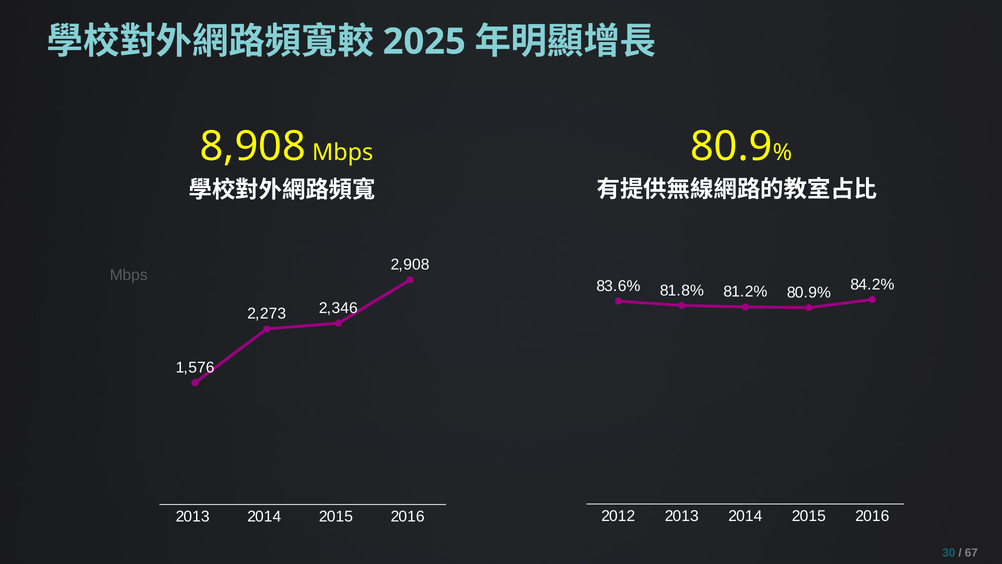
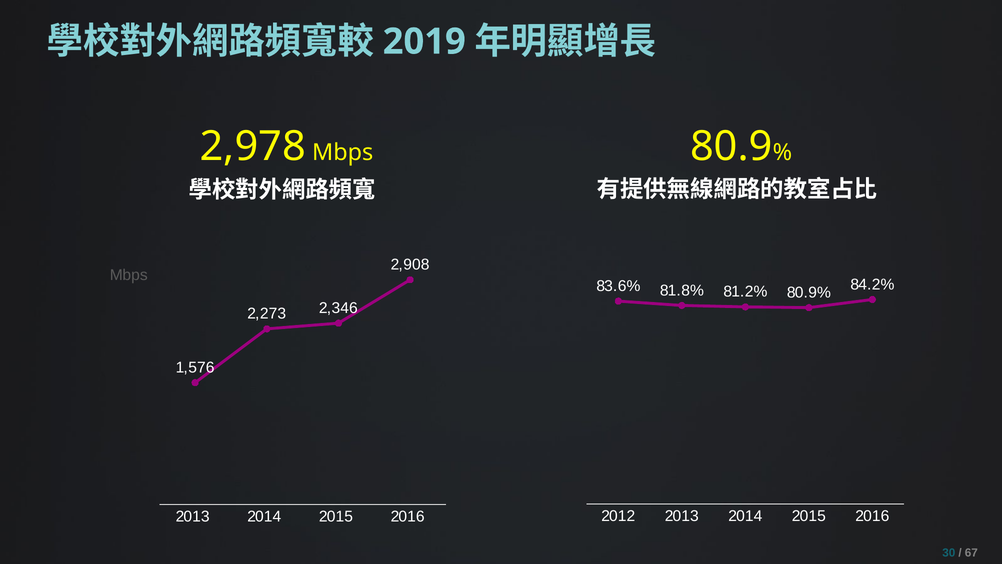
2025: 2025 -> 2019 (424, 42)
8,908: 8,908 -> 2,978 (253, 147)
